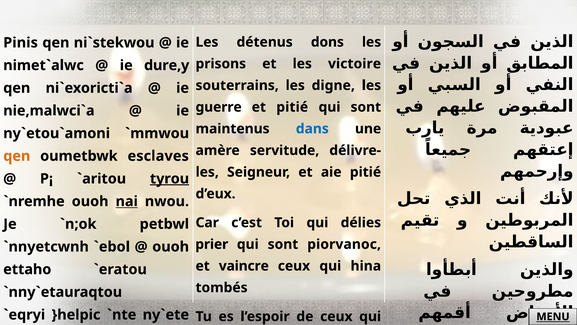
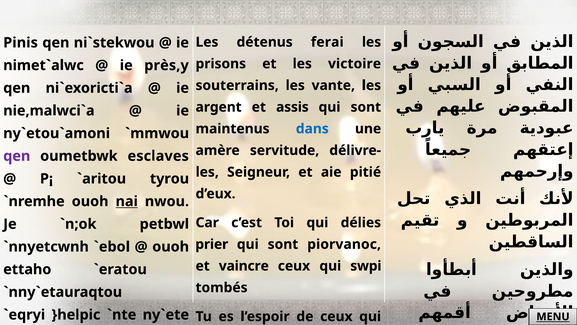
dons: dons -> ferai (327, 42)
dure,y: dure,y -> près,y (167, 65)
digne: digne -> vante (333, 85)
guerre: guerre -> argent (219, 107)
et pitié: pitié -> assis (292, 107)
qen colour: orange -> purple (17, 156)
tyrou underline: present -> none (170, 178)
hina: hina -> swpi (366, 266)
